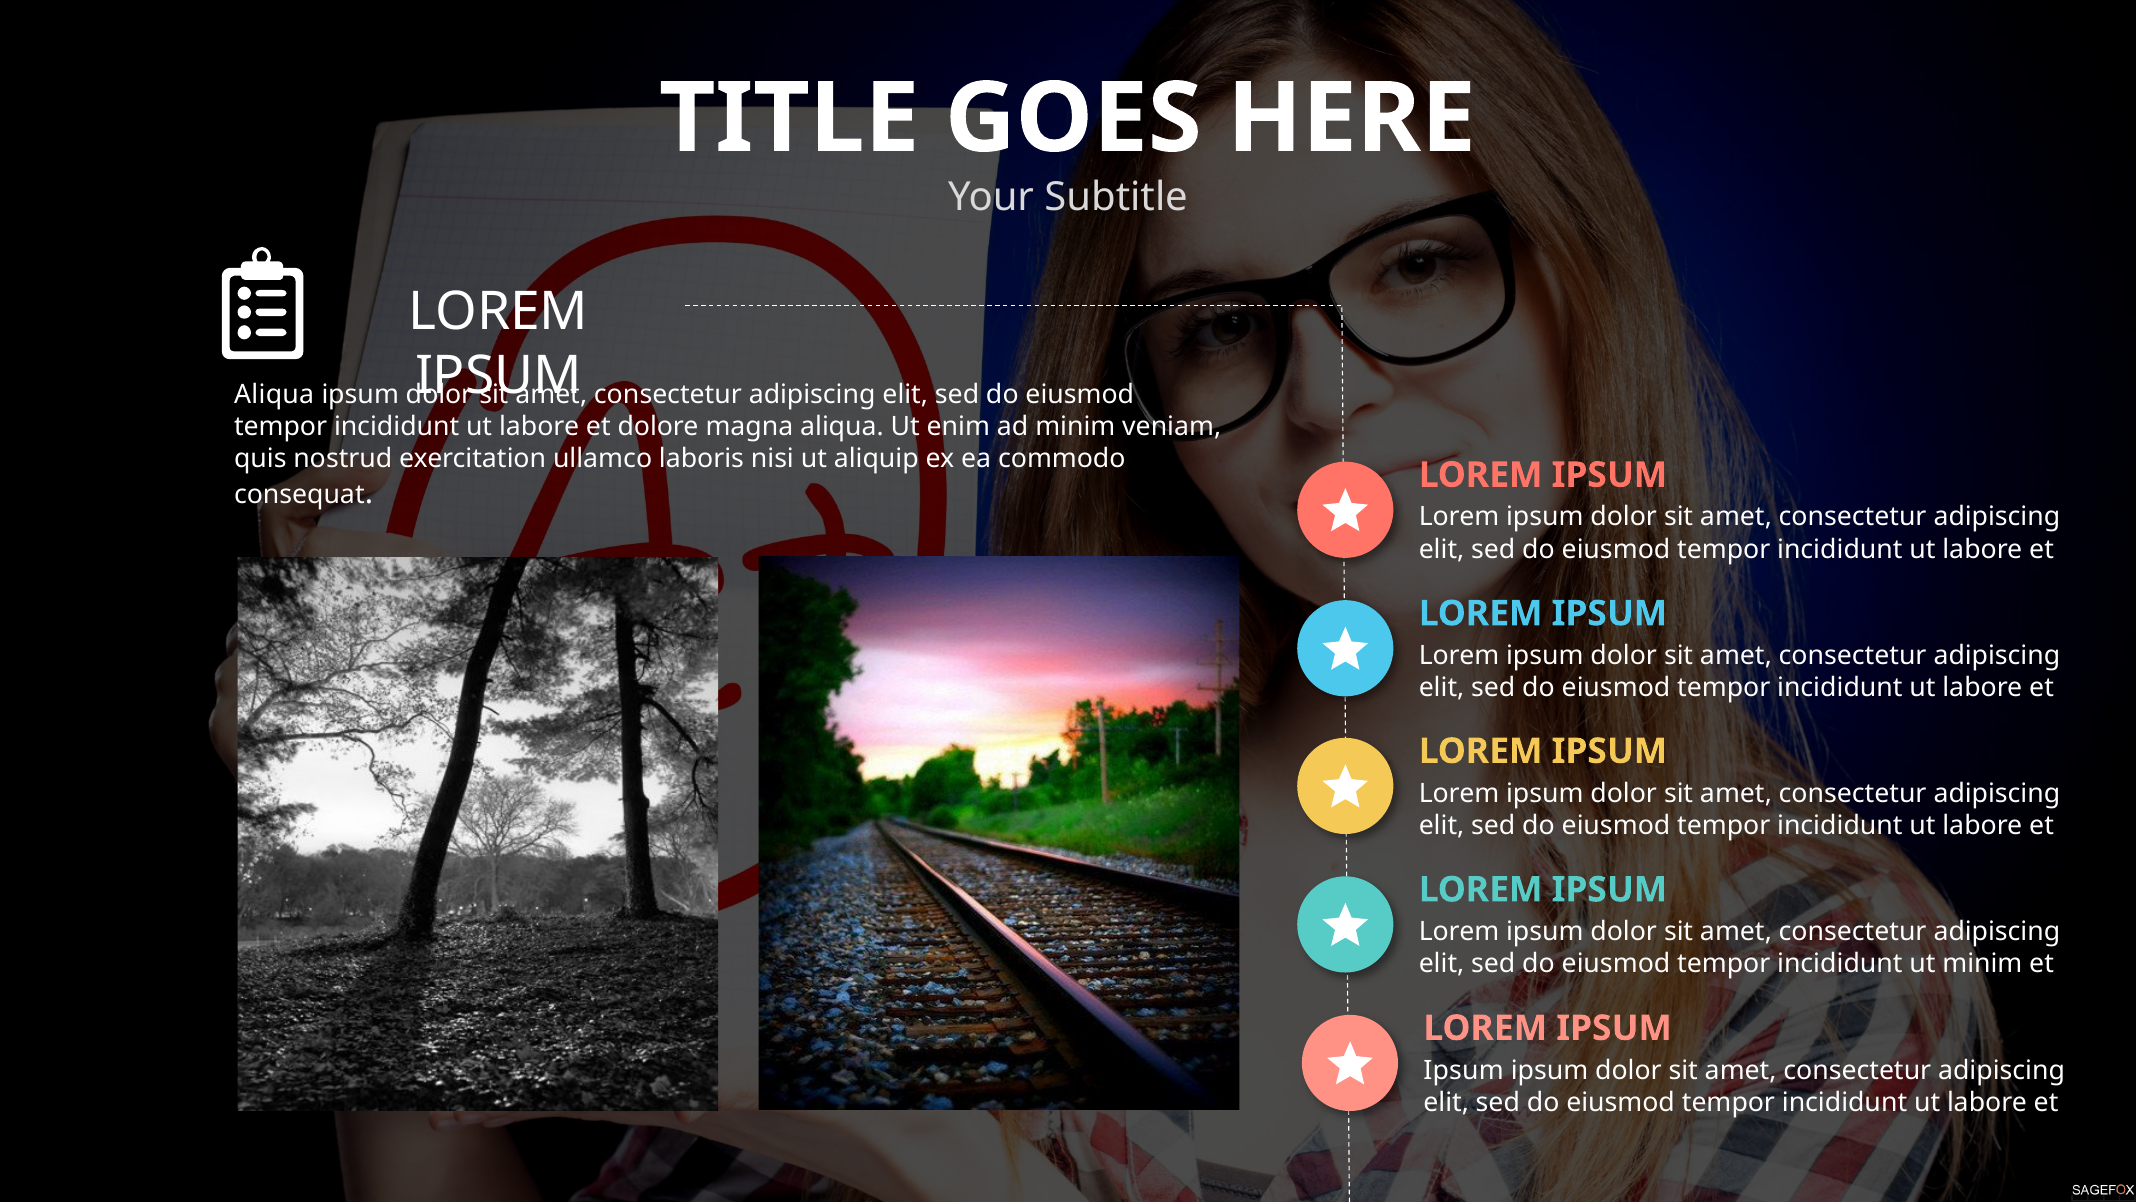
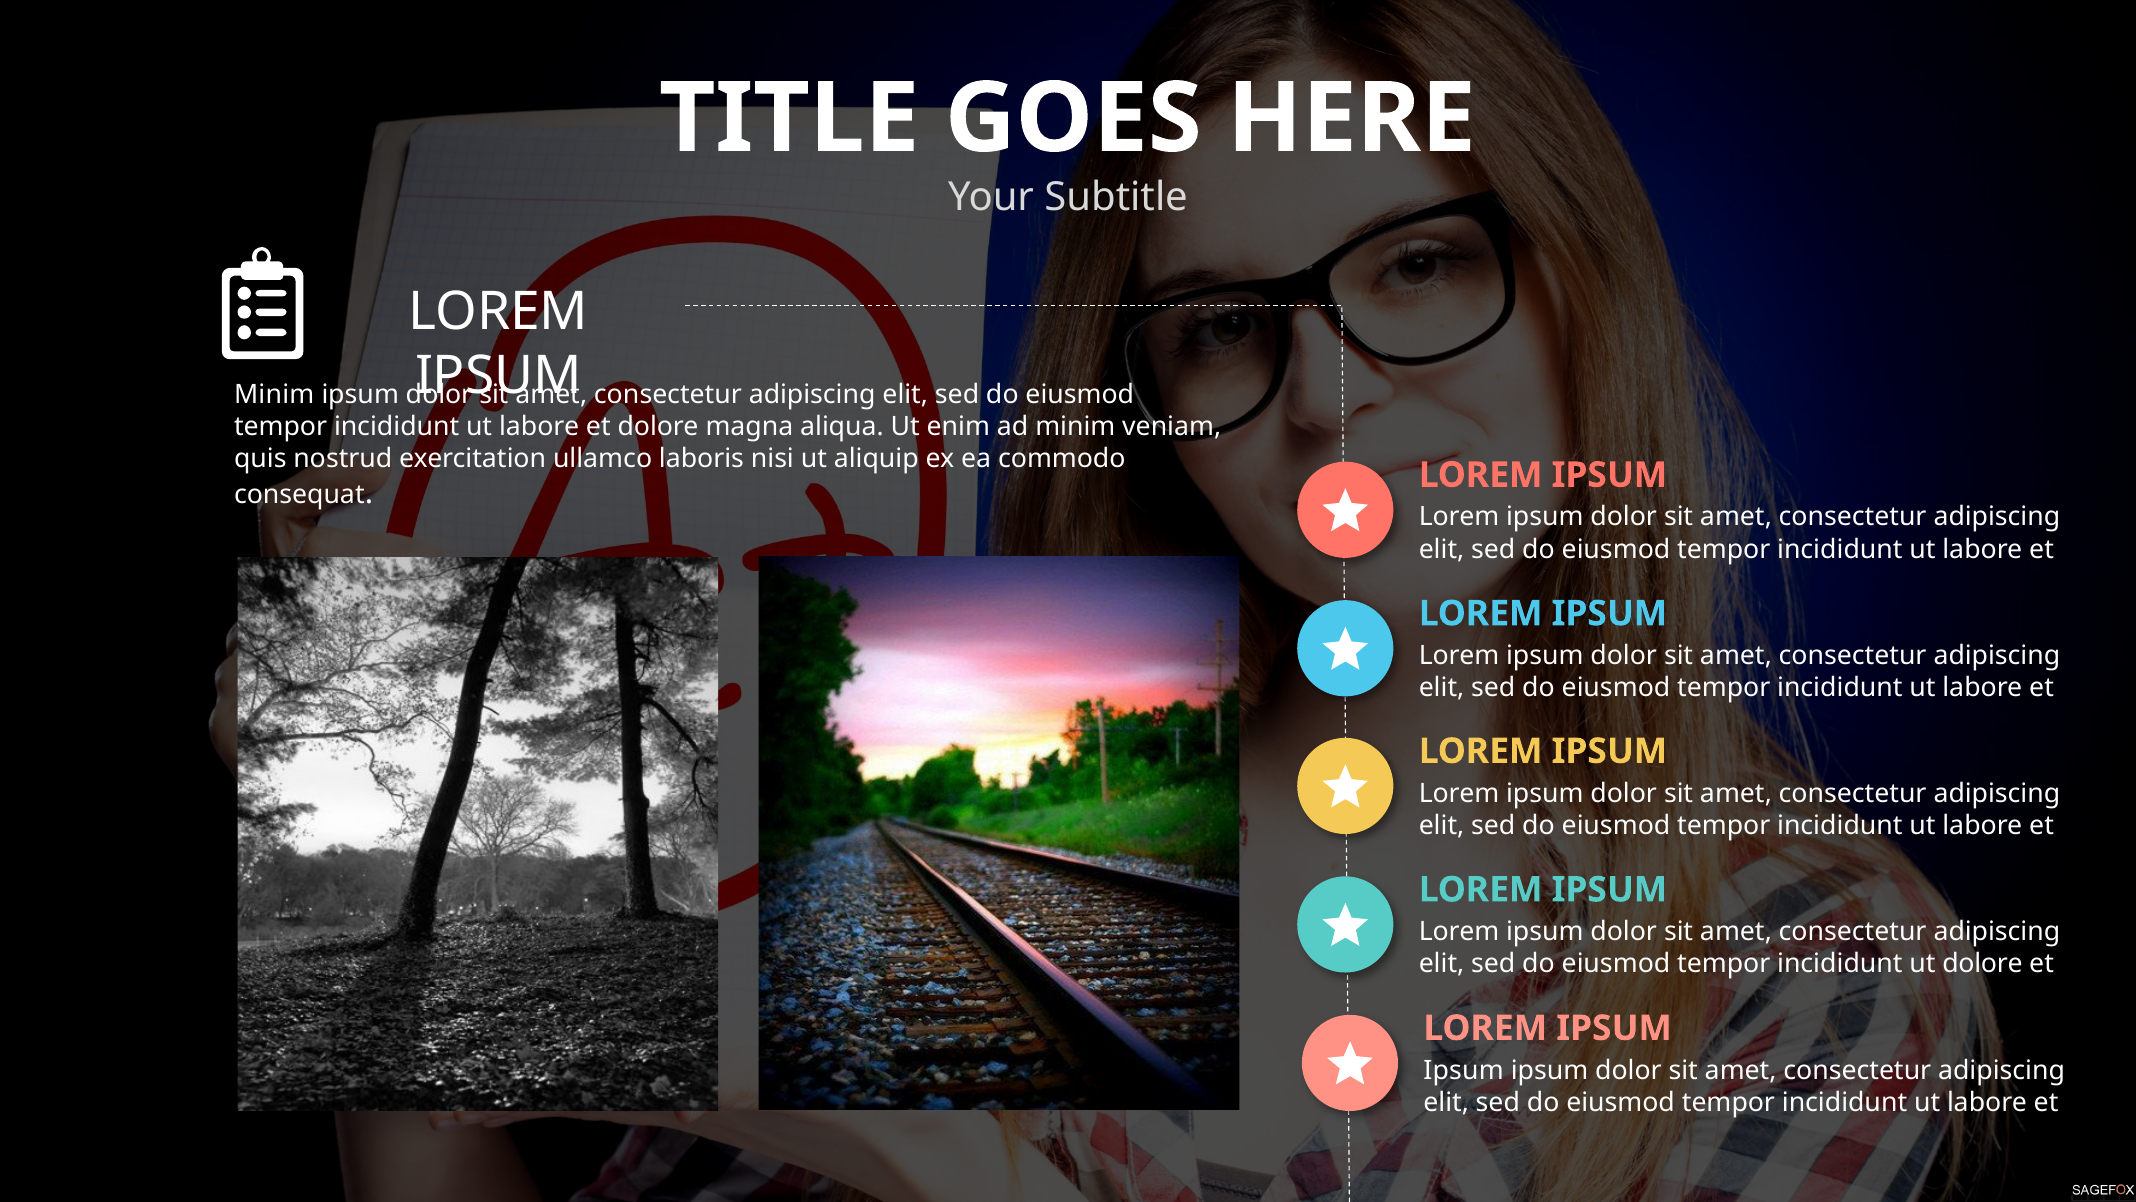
Aliqua: Aliqua -> Minim (274, 394)
ut minim: minim -> dolore (1982, 963)
